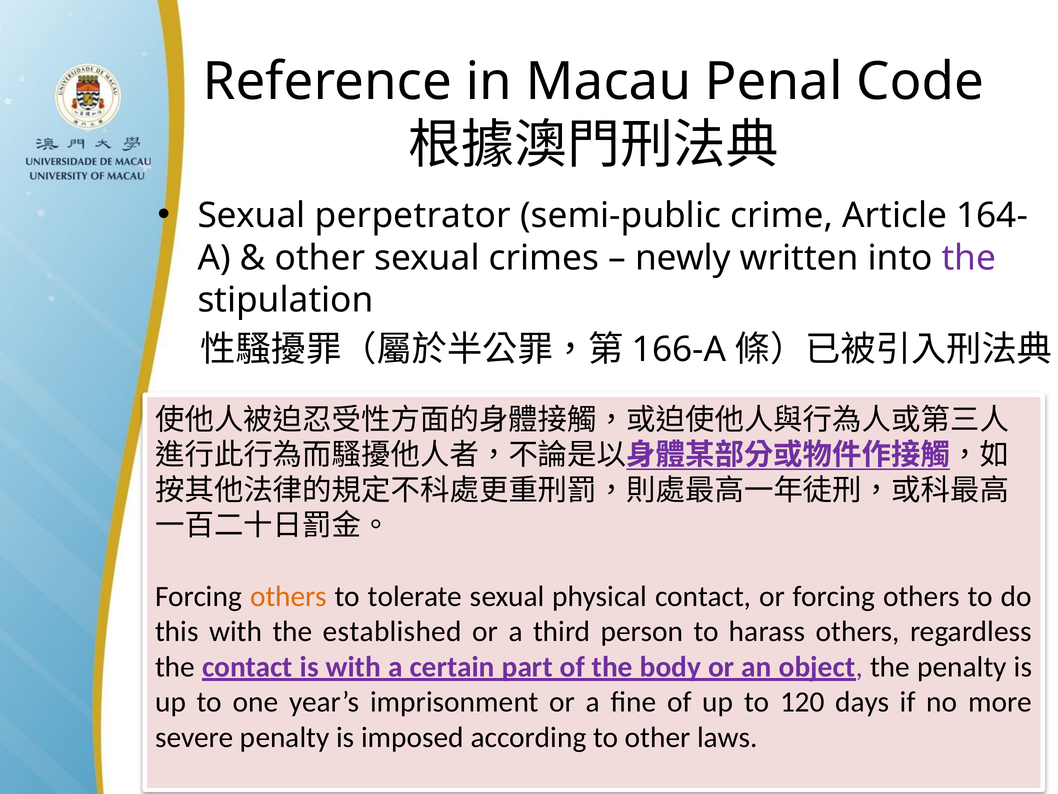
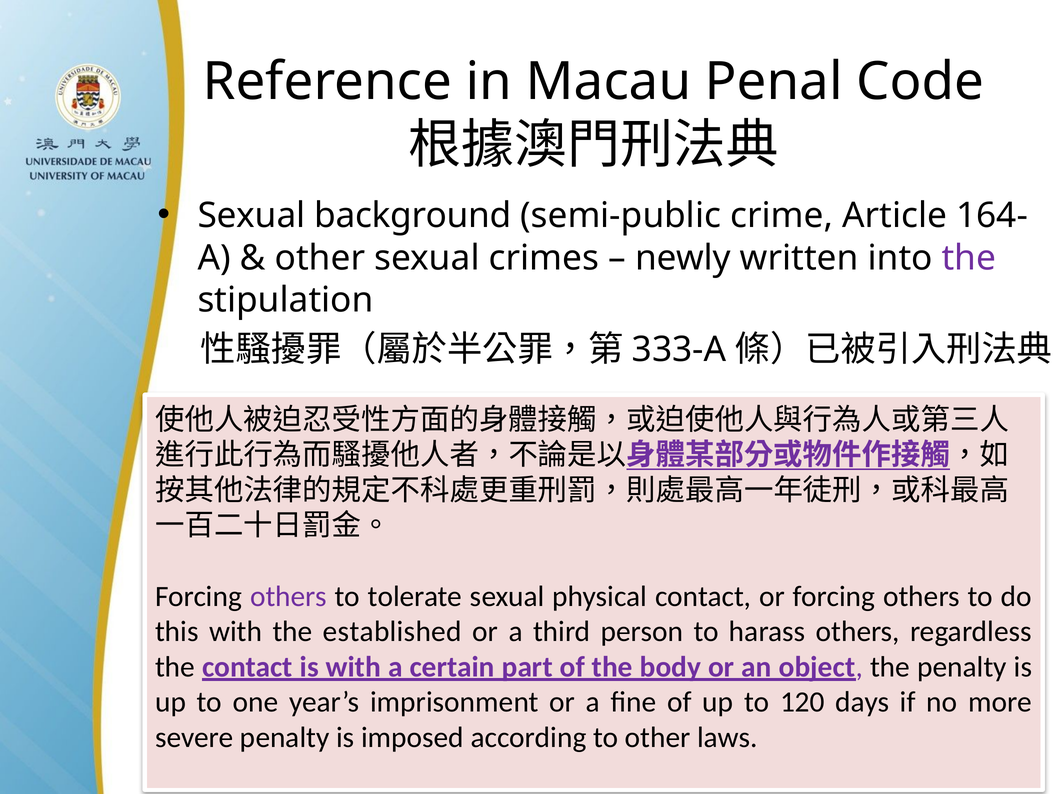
perpetrator: perpetrator -> background (413, 215)
166-A: 166-A -> 333-A (679, 349)
others colour: orange -> purple (288, 596)
